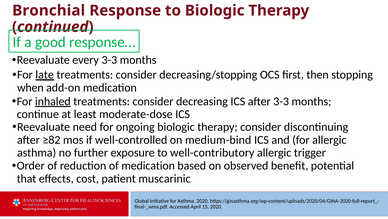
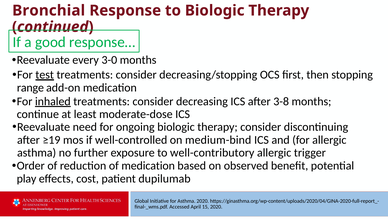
every 3-3: 3-3 -> 3-0 (109, 60)
late: late -> test (45, 75)
when: when -> range (30, 87)
after 3-3: 3-3 -> 3-8 (281, 101)
≥82: ≥82 -> ≥19 (51, 139)
that: that -> play (27, 178)
muscarinic: muscarinic -> dupilumab (165, 178)
